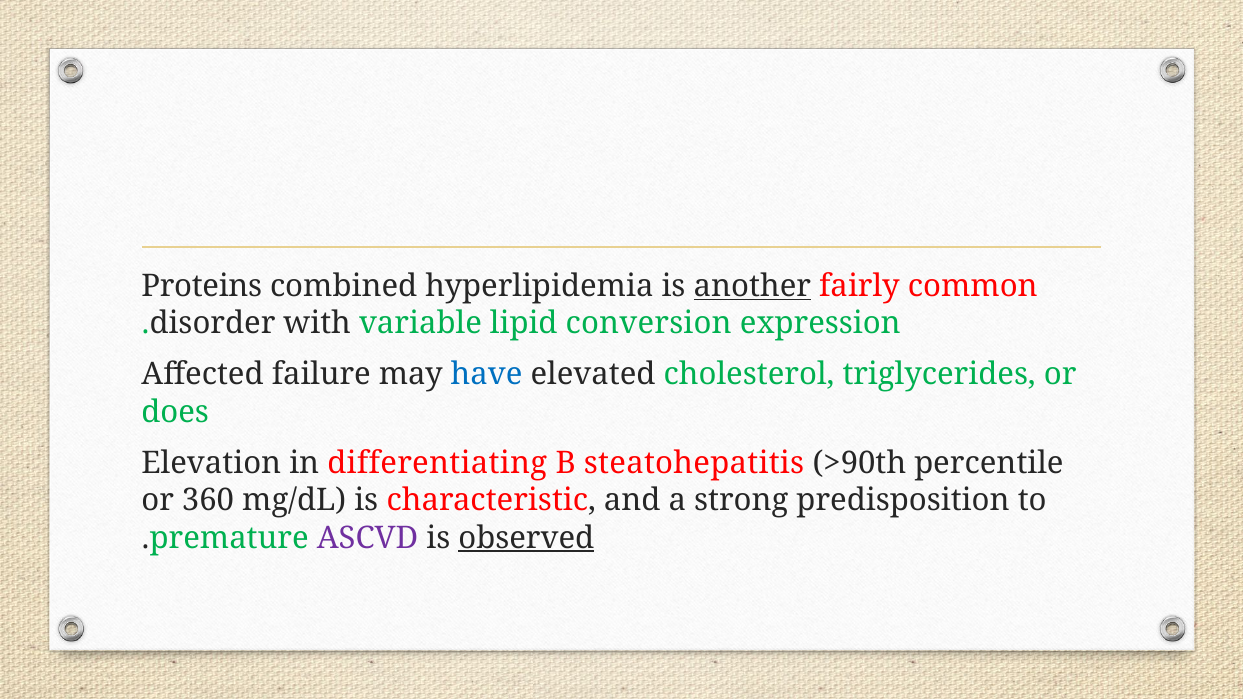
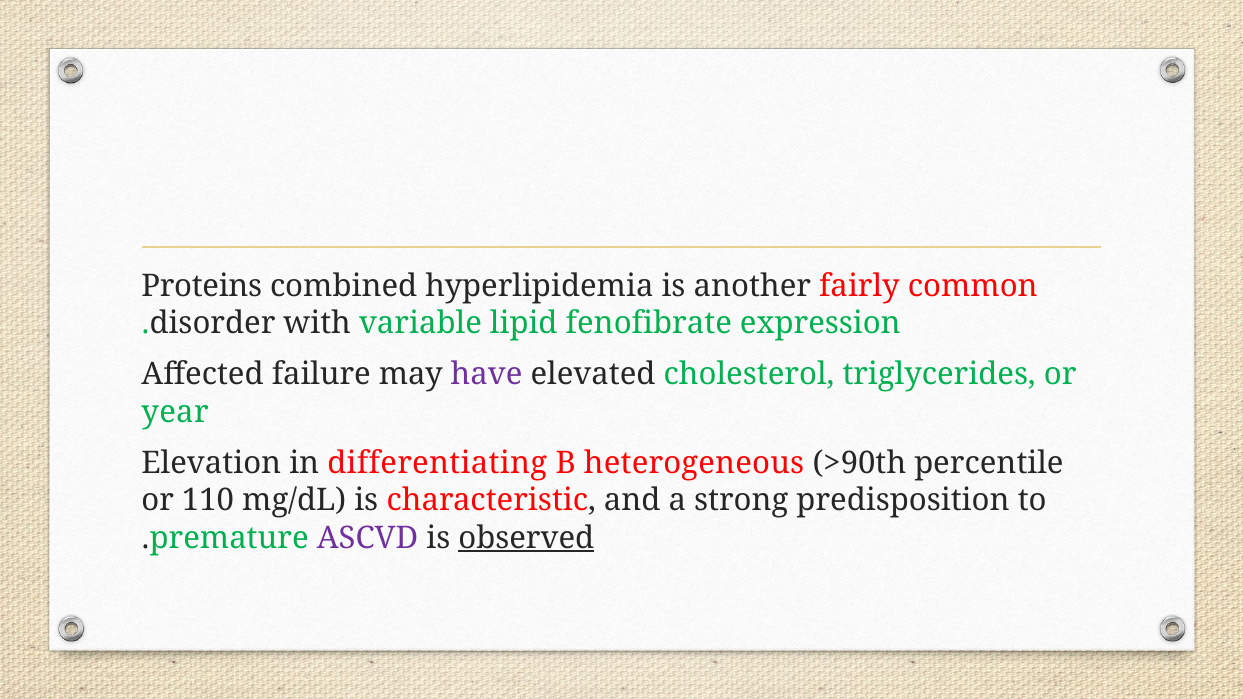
another underline: present -> none (752, 286)
conversion: conversion -> fenofibrate (649, 323)
have colour: blue -> purple (487, 375)
does: does -> year (175, 412)
steatohepatitis: steatohepatitis -> heterogeneous (694, 463)
360: 360 -> 110 (208, 501)
